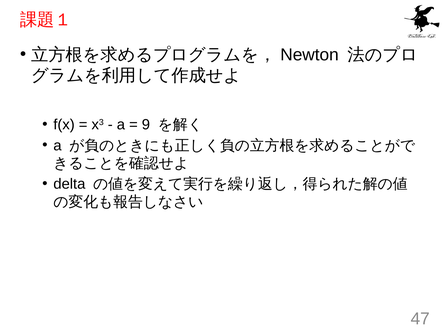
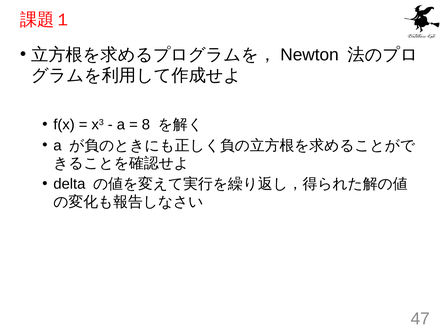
9: 9 -> 8 (146, 125)
